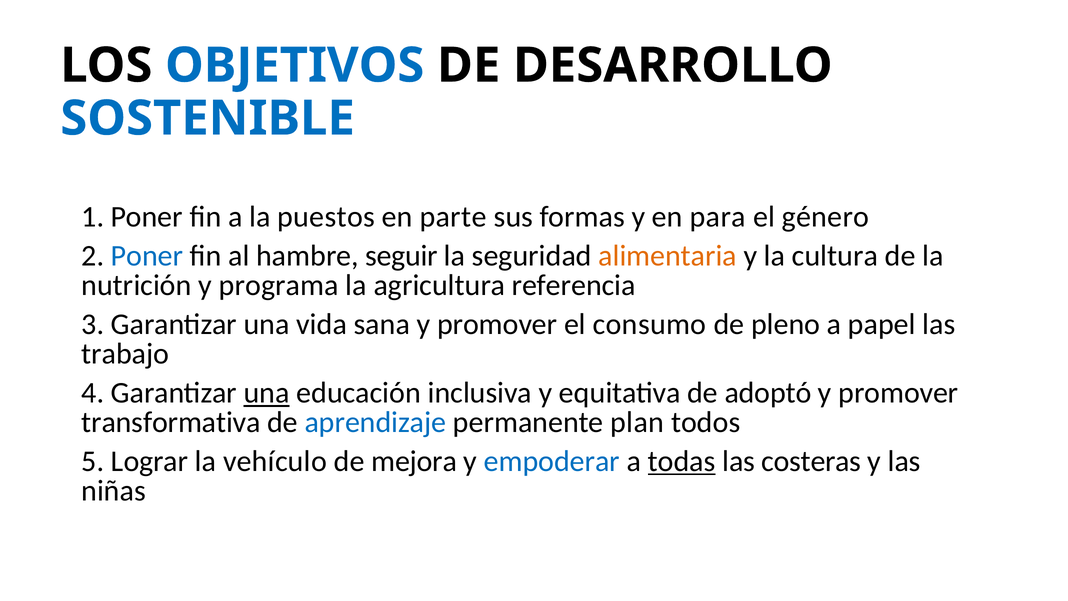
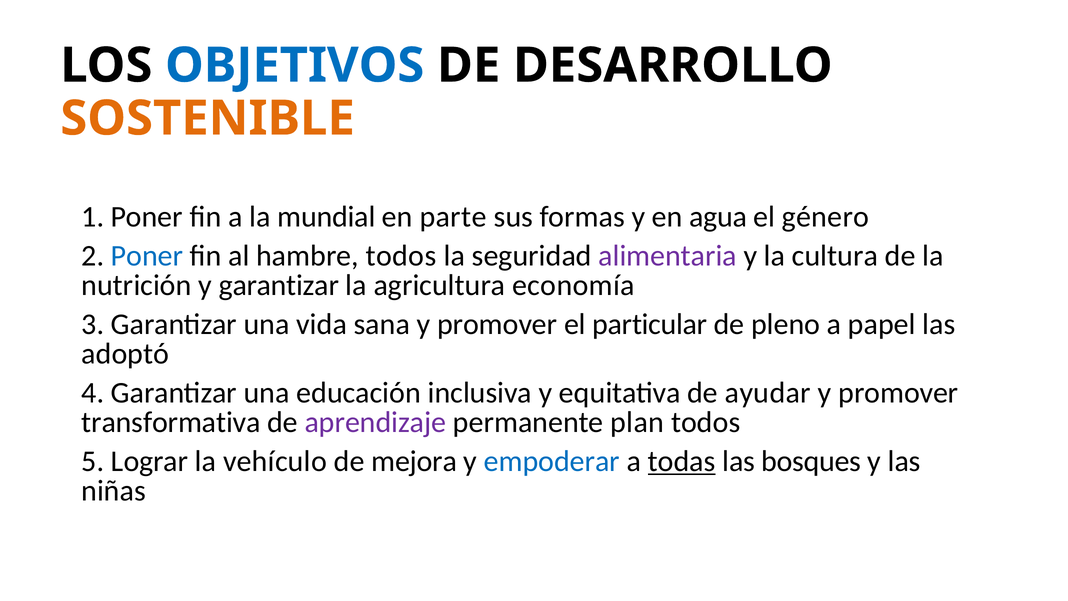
SOSTENIBLE colour: blue -> orange (208, 118)
puestos: puestos -> mundial (326, 217)
para: para -> agua (718, 217)
hambre seguir: seguir -> todos (401, 256)
alimentaria colour: orange -> purple (668, 256)
y programa: programa -> garantizar (279, 285)
referencia: referencia -> economía (573, 285)
consumo: consumo -> particular (650, 324)
trabajo: trabajo -> adoptó (125, 354)
una underline: present -> none (267, 393)
adoptó: adoptó -> ayudar (768, 393)
aprendizaje colour: blue -> purple (375, 422)
costeras: costeras -> bosques (811, 461)
